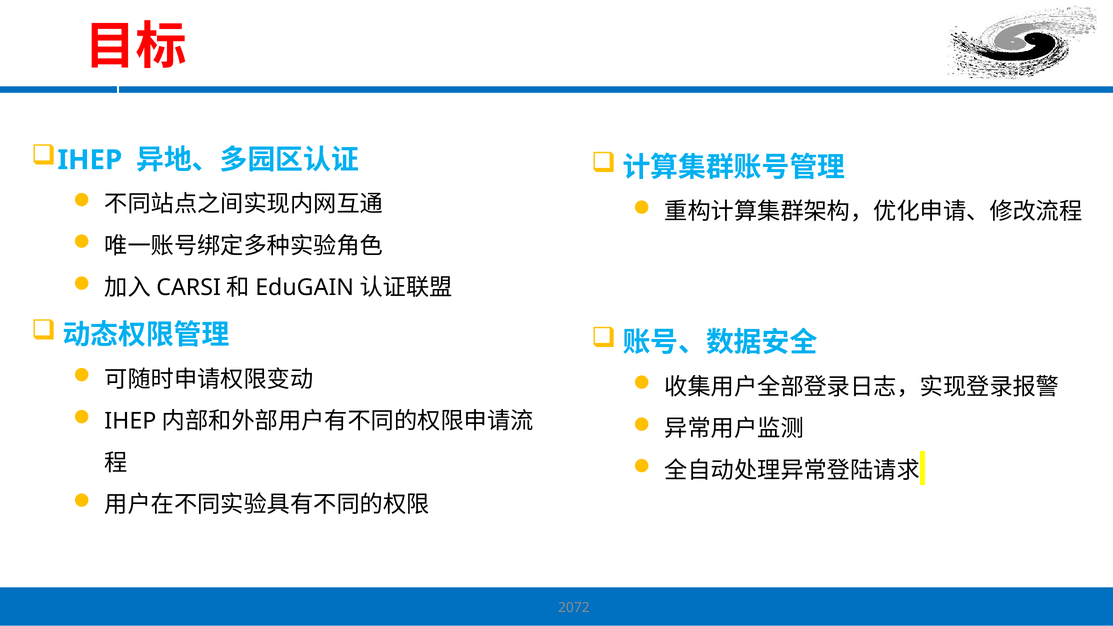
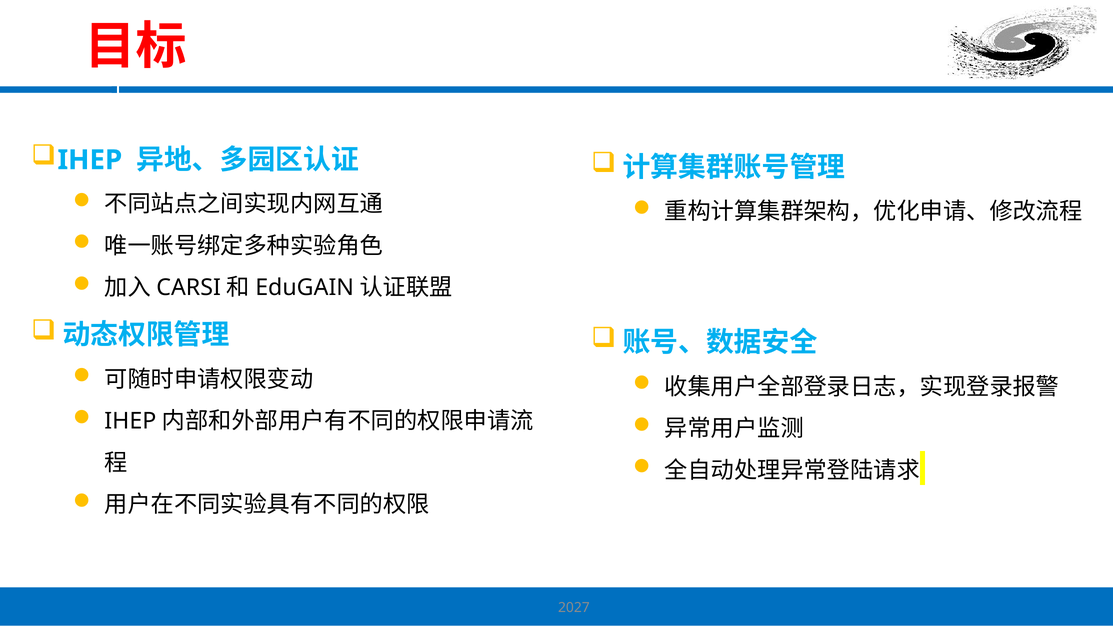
2072: 2072 -> 2027 (574, 608)
